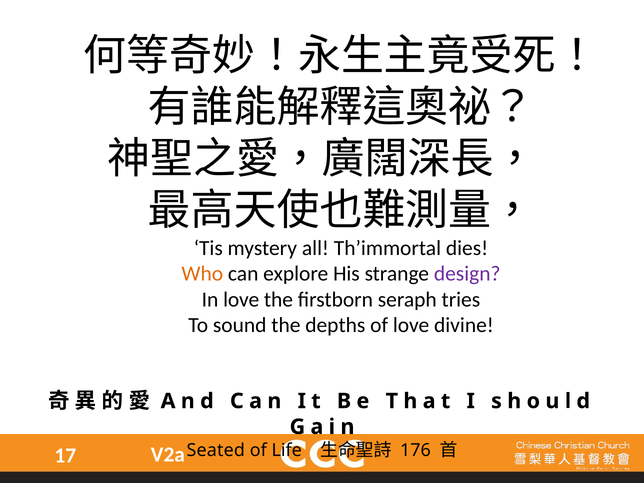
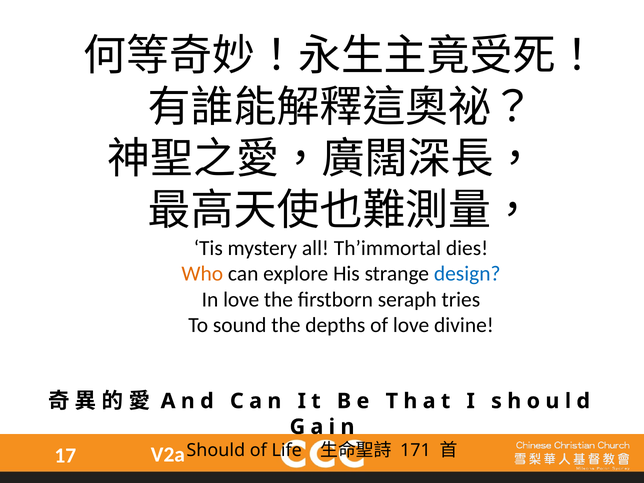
design colour: purple -> blue (467, 274)
Seated: Seated -> Should (216, 450)
176: 176 -> 171 (415, 450)
